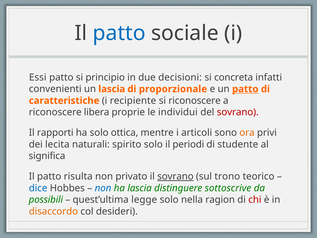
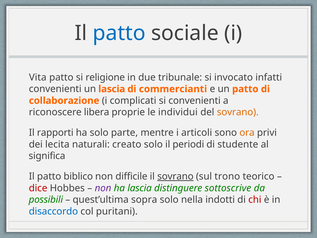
Essi: Essi -> Vita (38, 77)
principio: principio -> religione (105, 77)
decisioni: decisioni -> tribunale (180, 77)
concreta: concreta -> invocato (234, 77)
proporzionale: proporzionale -> commercianti (173, 89)
patto underline: present -> none (245, 89)
caratteristiche: caratteristiche -> collaborazione (64, 101)
recipiente: recipiente -> complicati (133, 101)
si riconoscere: riconoscere -> convenienti (195, 101)
sovrano colour: red -> orange (238, 112)
ottica: ottica -> parte (124, 133)
spirito: spirito -> creato (127, 144)
risulta: risulta -> biblico (78, 176)
privato: privato -> difficile (131, 176)
dice colour: blue -> red (38, 188)
non colour: blue -> purple (103, 188)
legge: legge -> sopra (144, 200)
ragion: ragion -> indotti (220, 200)
disaccordo colour: orange -> blue (53, 211)
desideri: desideri -> puritani (117, 211)
